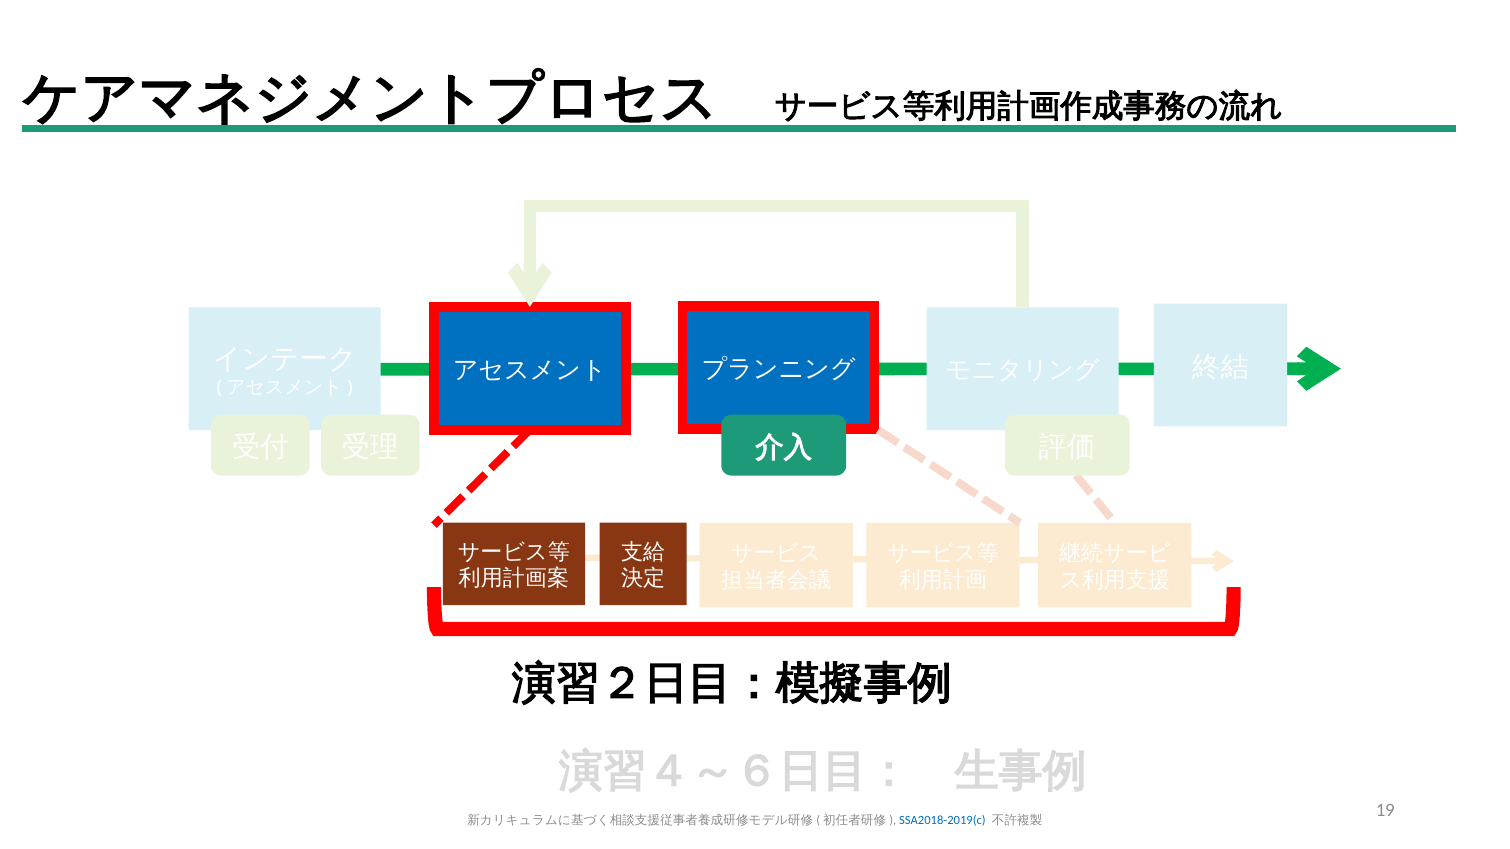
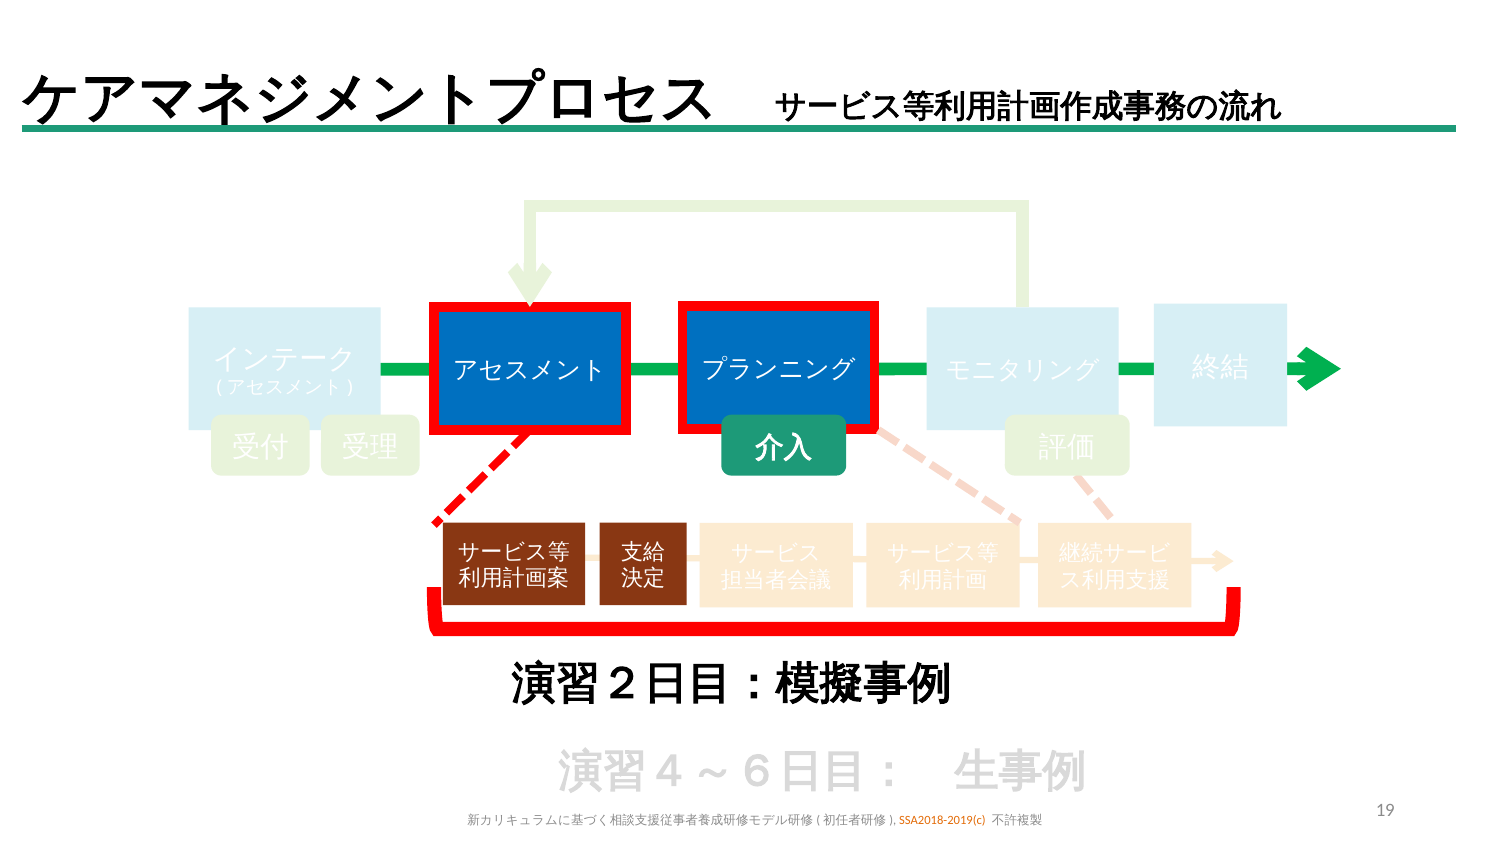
SSA2018-2019(c colour: blue -> orange (942, 821)
